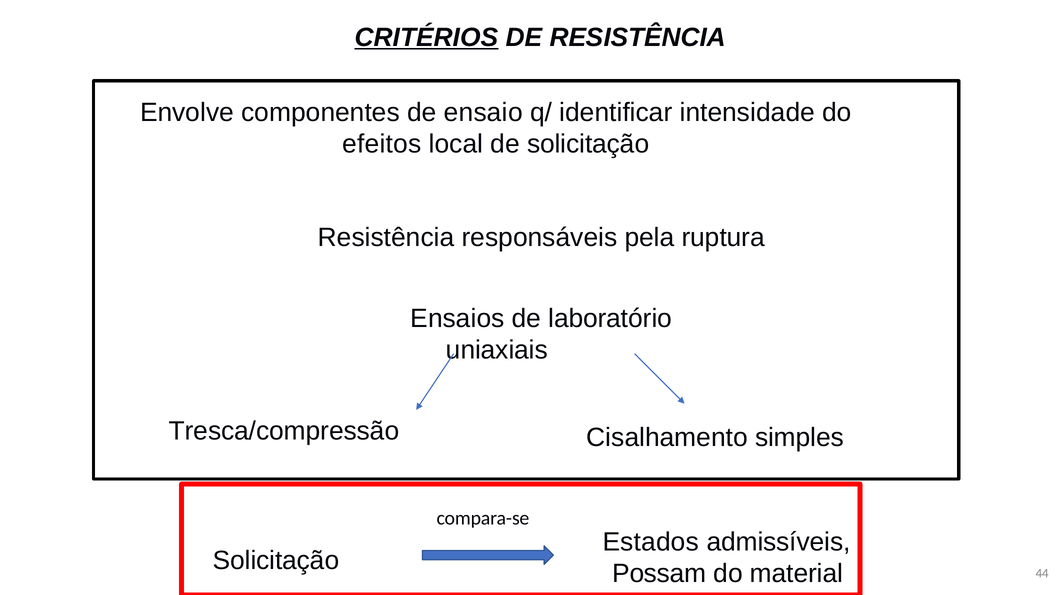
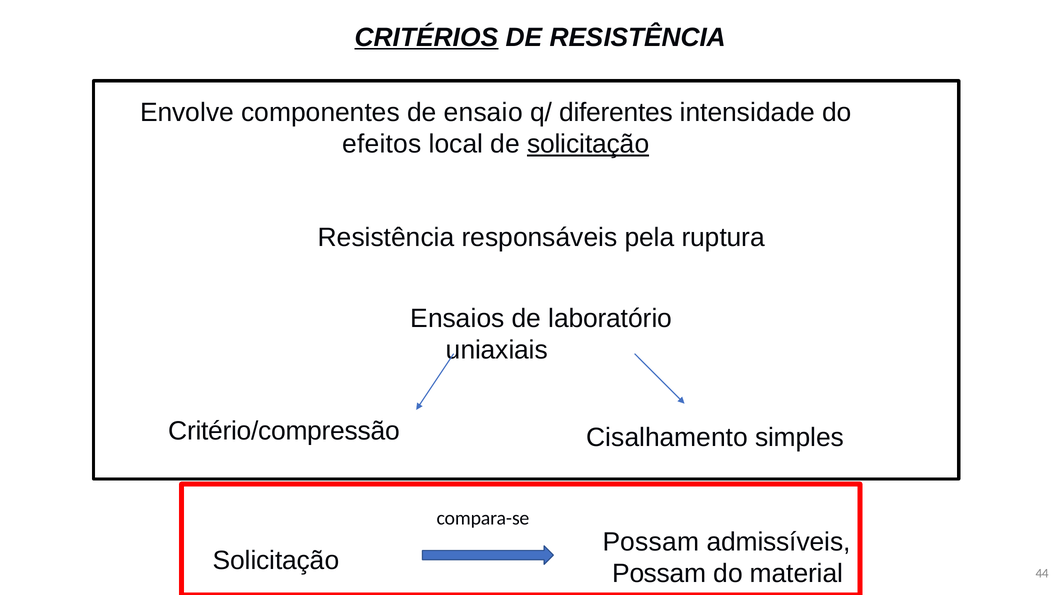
identificar: identificar -> diferentes (616, 112)
solicitação underline: none -> present (588, 144)
Tresca/compressão: Tresca/compressão -> Critério/compressão (284, 431)
Estados: Estados -> Possam (651, 541)
